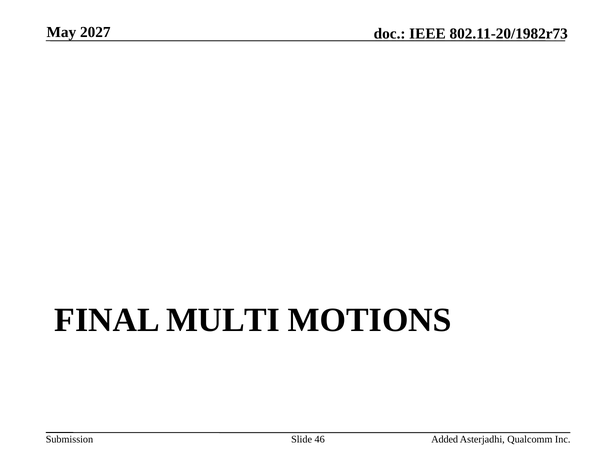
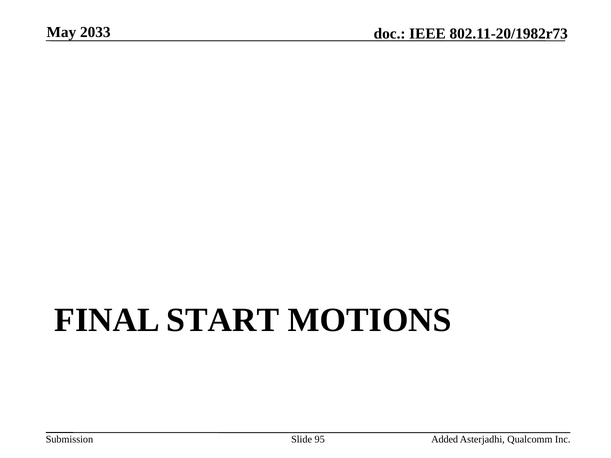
2027: 2027 -> 2033 (95, 32)
MULTI: MULTI -> START (223, 320)
46: 46 -> 95 (320, 439)
